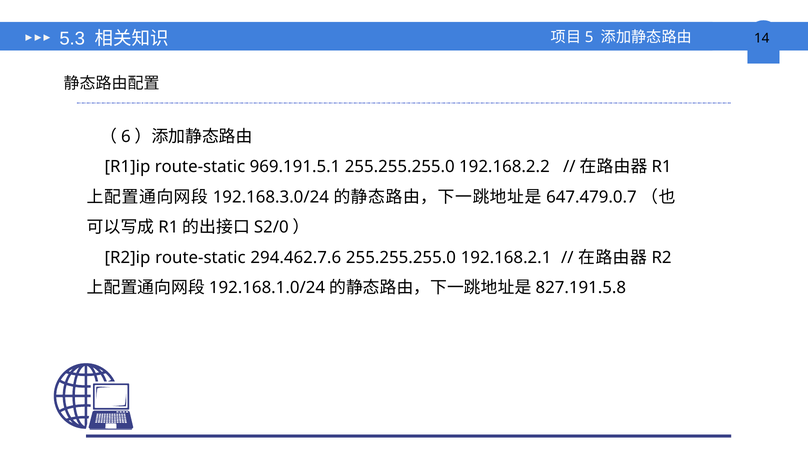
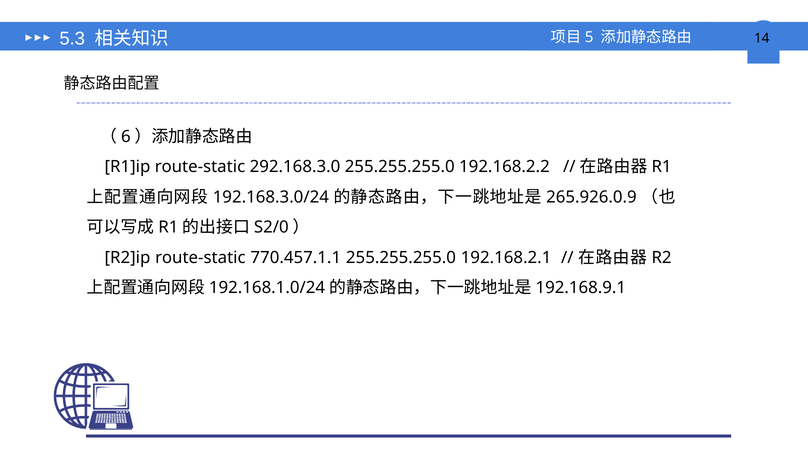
969.191.5.1: 969.191.5.1 -> 292.168.3.0 (295, 167)
647.479.0.7: 647.479.0.7 -> 265.926.0.9 (591, 197)
294.462.7.6: 294.462.7.6 -> 770.457.1.1 (296, 258)
827.191.5.8: 827.191.5.8 -> 192.168.9.1 (581, 288)
